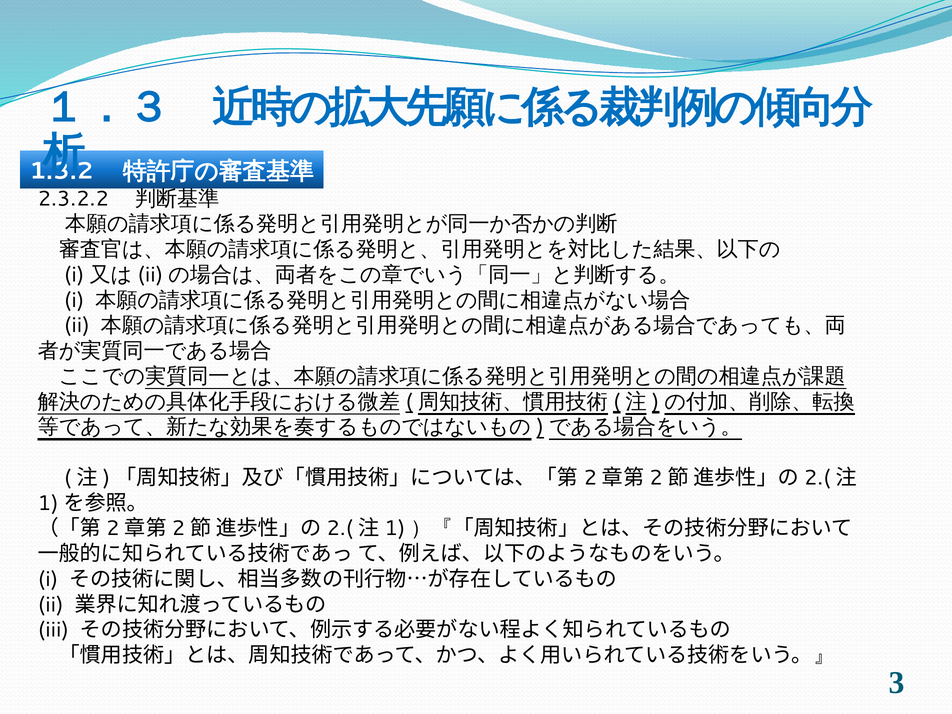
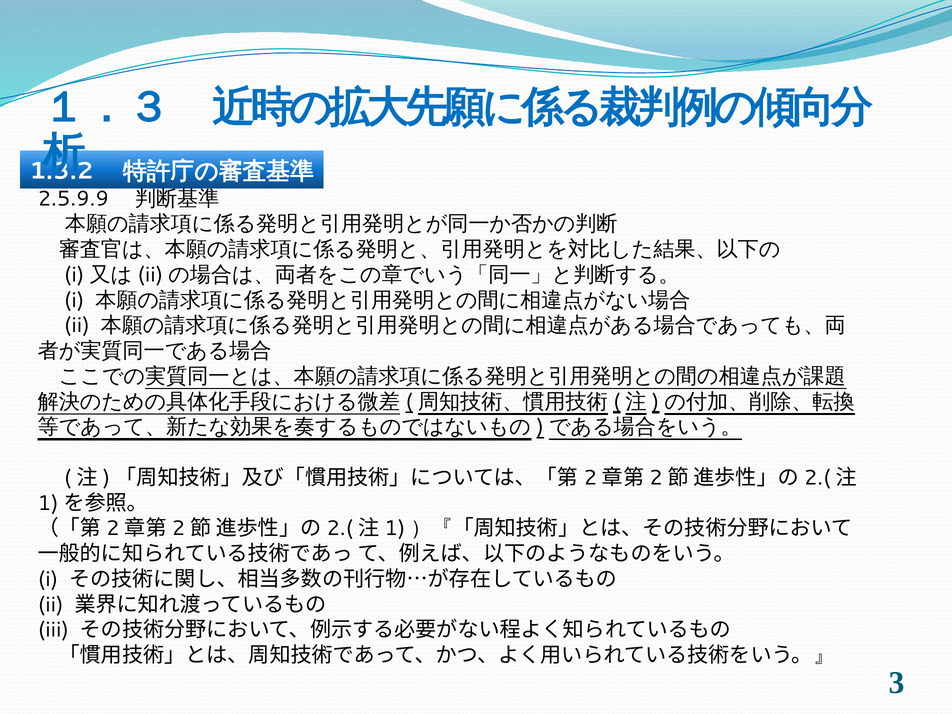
2.3.2.2: 2.3.2.2 -> 2.5.9.9 (73, 199)
